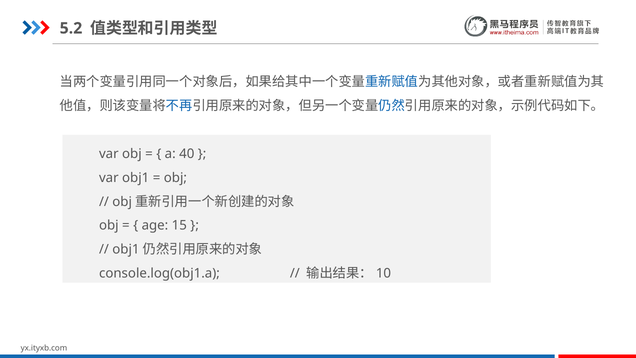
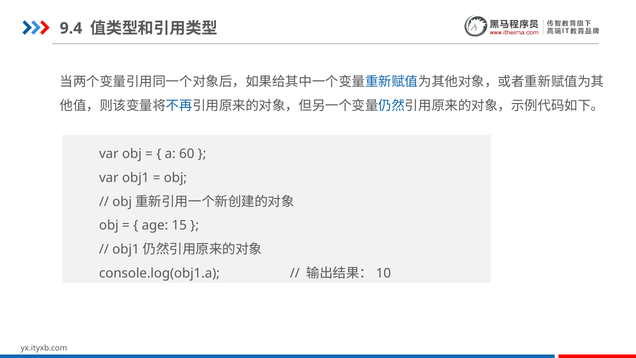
5.2: 5.2 -> 9.4 (71, 28)
40: 40 -> 60 (187, 154)
